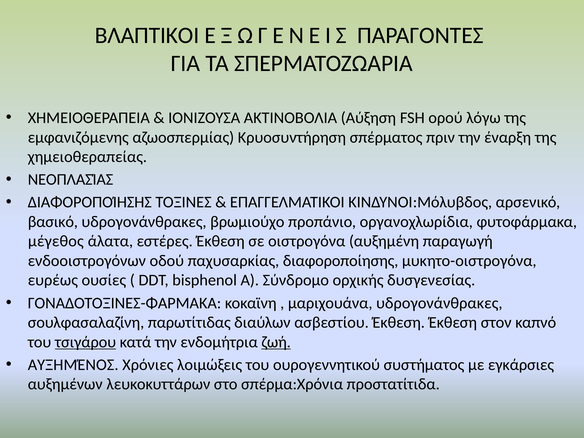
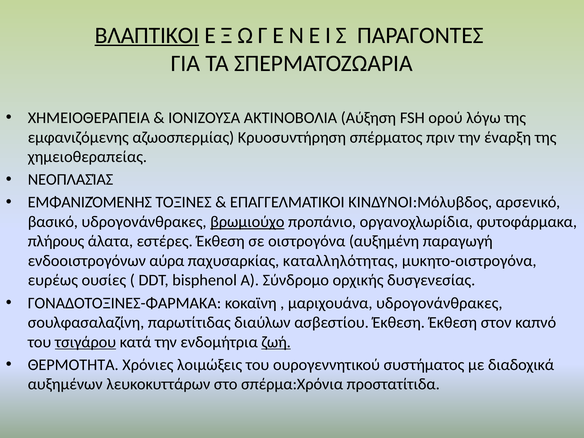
ΒΛΑΠΤΙΚΟΙ underline: none -> present (147, 35)
ΔΙΑΦΟΡΟΠΟΊΗΣΗΣ: ΔΙΑΦΟΡΟΠΟΊΗΣΗΣ -> ΕΜΦΑΝΙΖΌΜΕΝΗΣ (90, 202)
βρωμιούχο underline: none -> present (247, 222)
μέγεθος: μέγεθος -> πλήρους (56, 241)
οδού: οδού -> αύρα (167, 261)
παχυσαρκίας διαφοροποίησης: διαφοροποίησης -> καταλληλότητας (340, 261)
ΑΥΞΗΜΈΝΟΣ: ΑΥΞΗΜΈΝΟΣ -> ΘΕΡΜΟΤΗΤΑ (73, 365)
εγκάρσιες: εγκάρσιες -> διαδοχικά (521, 365)
